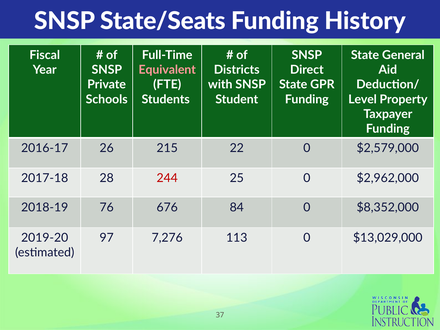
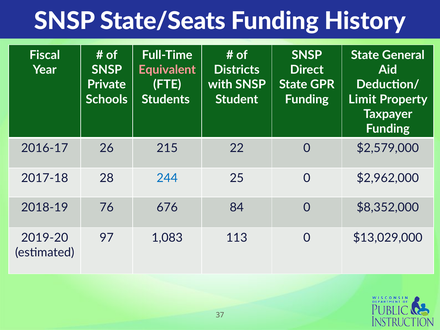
Level: Level -> Limit (362, 99)
244 colour: red -> blue (167, 178)
7,276: 7,276 -> 1,083 (167, 238)
